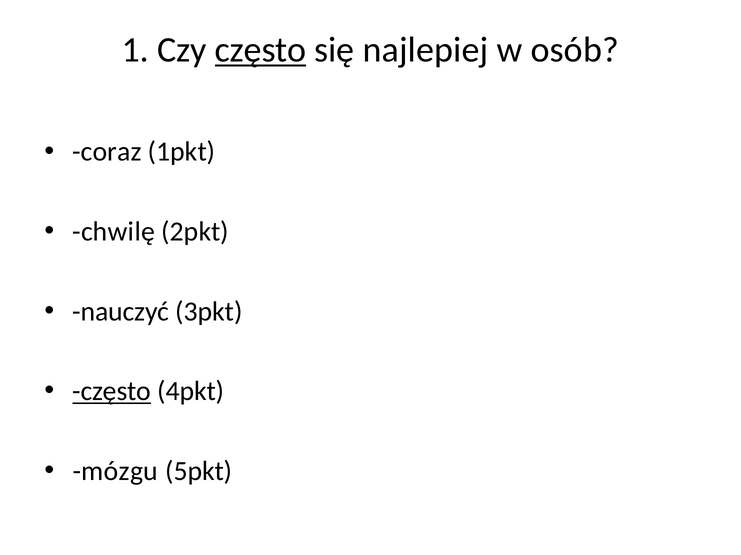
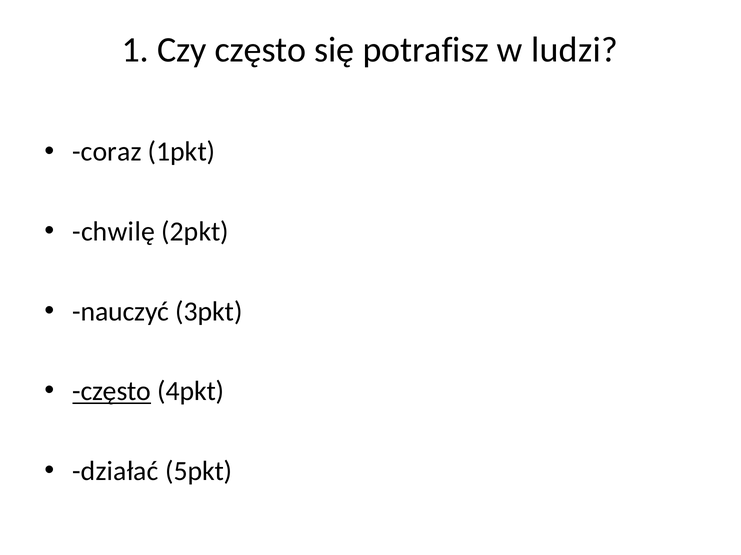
często underline: present -> none (261, 50)
najlepiej: najlepiej -> potrafisz (426, 50)
osób: osób -> ludzi (575, 50)
mózgu: mózgu -> działać (115, 472)
